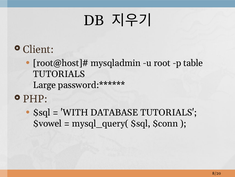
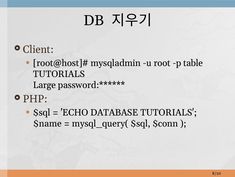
WITH: WITH -> ECHO (74, 112)
$vowel: $vowel -> $name (47, 123)
